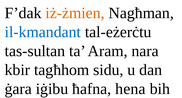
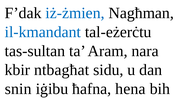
iż-żmien colour: orange -> blue (75, 13)
tagħhom: tagħhom -> ntbagħat (62, 70)
ġara: ġara -> snin (18, 89)
